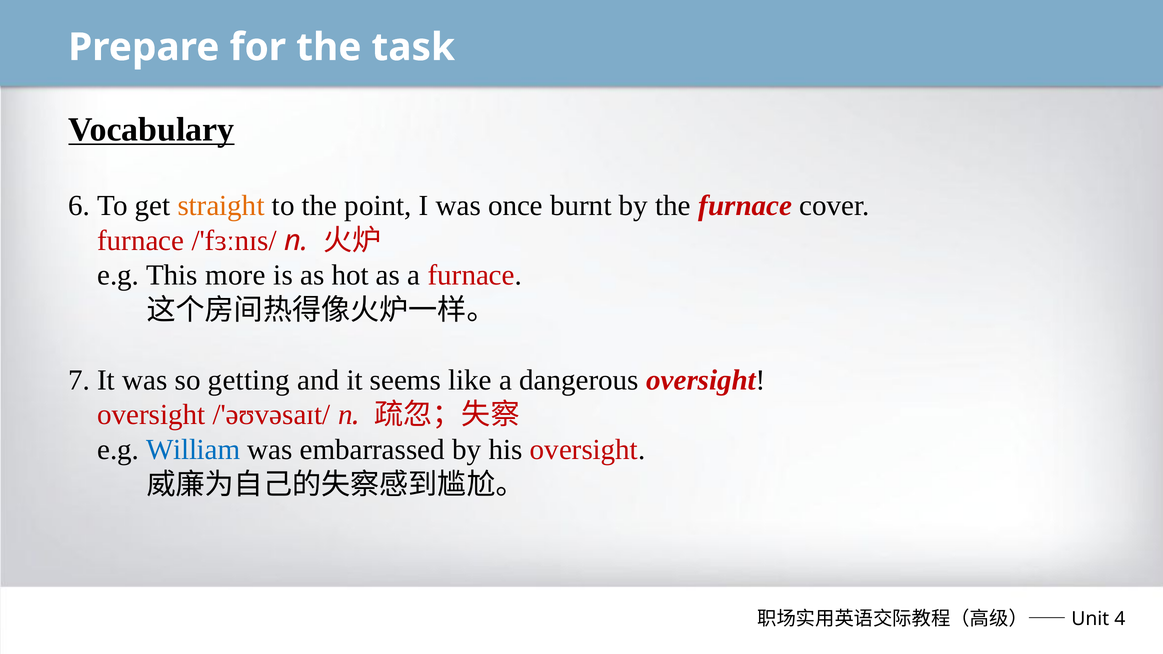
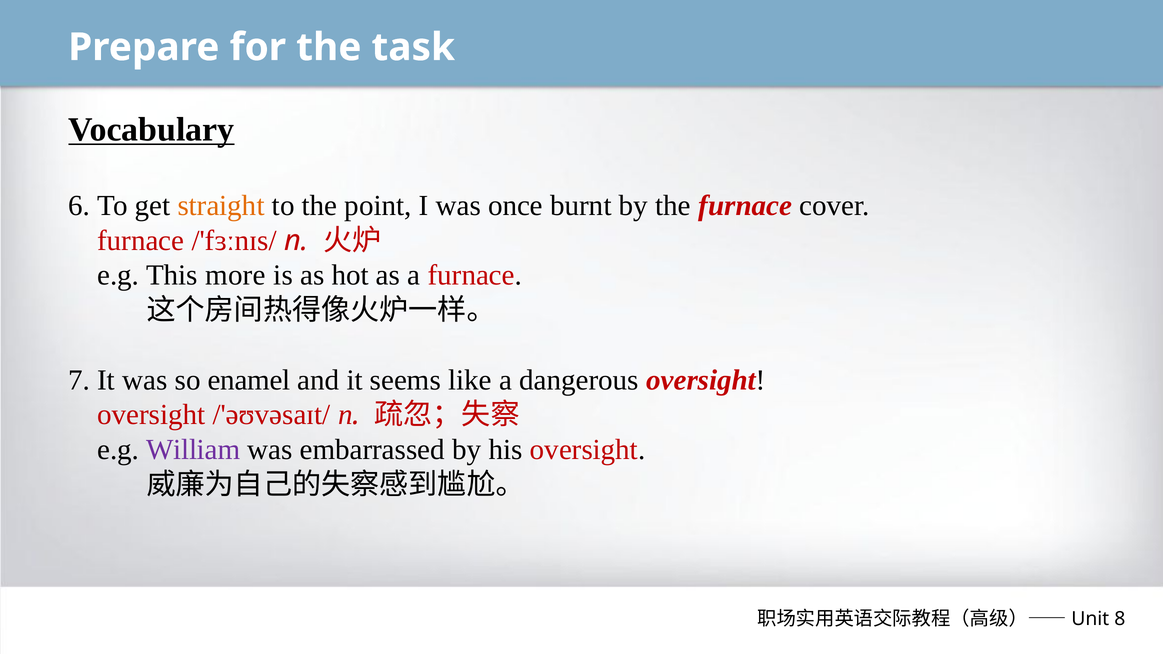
getting: getting -> enamel (249, 380)
William colour: blue -> purple (193, 450)
4: 4 -> 8 (1120, 619)
